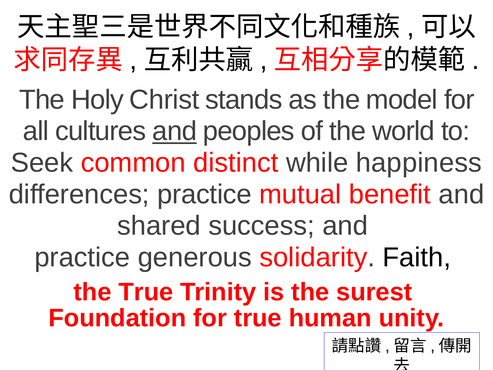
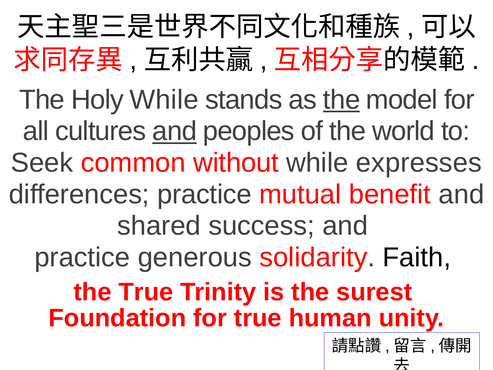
Holy Christ: Christ -> While (164, 100)
the underline: none -> present (342, 100)
distinct: distinct -> without (236, 163)
happiness: happiness -> expresses (419, 163)
